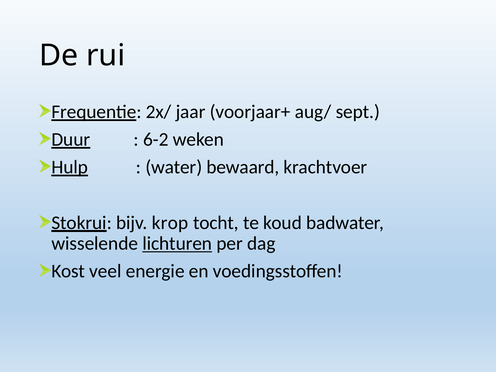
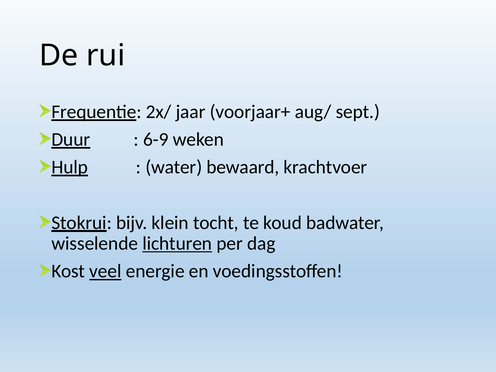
6-2: 6-2 -> 6-9 (156, 140)
krop: krop -> klein (170, 223)
veel underline: none -> present (105, 271)
